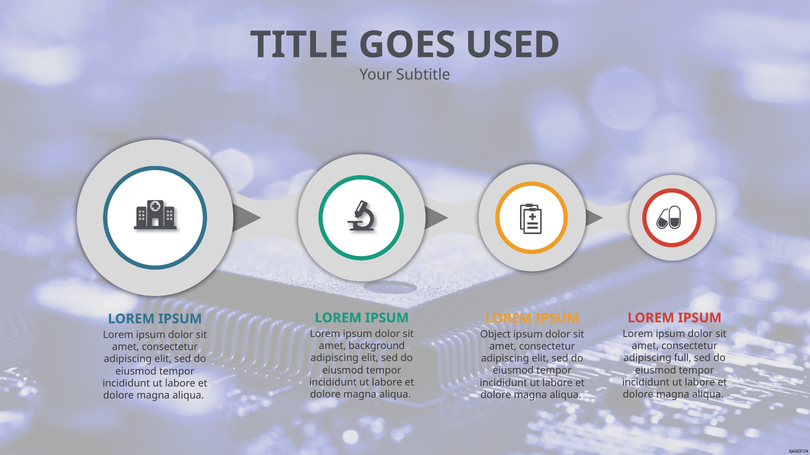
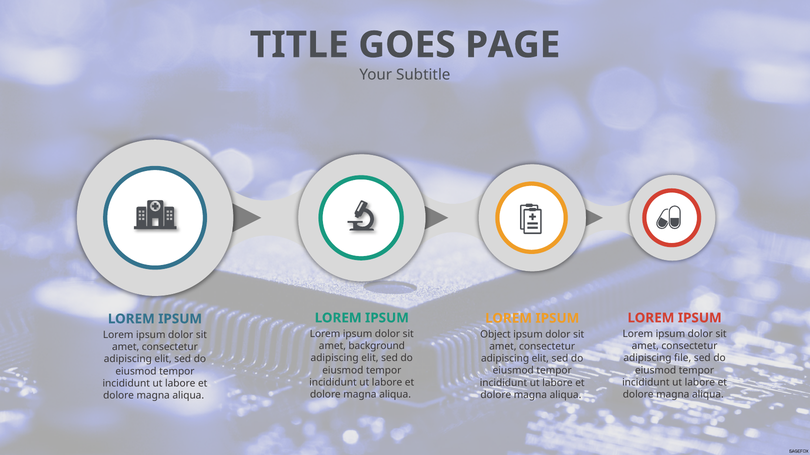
USED: USED -> PAGE (513, 45)
full: full -> file (683, 359)
